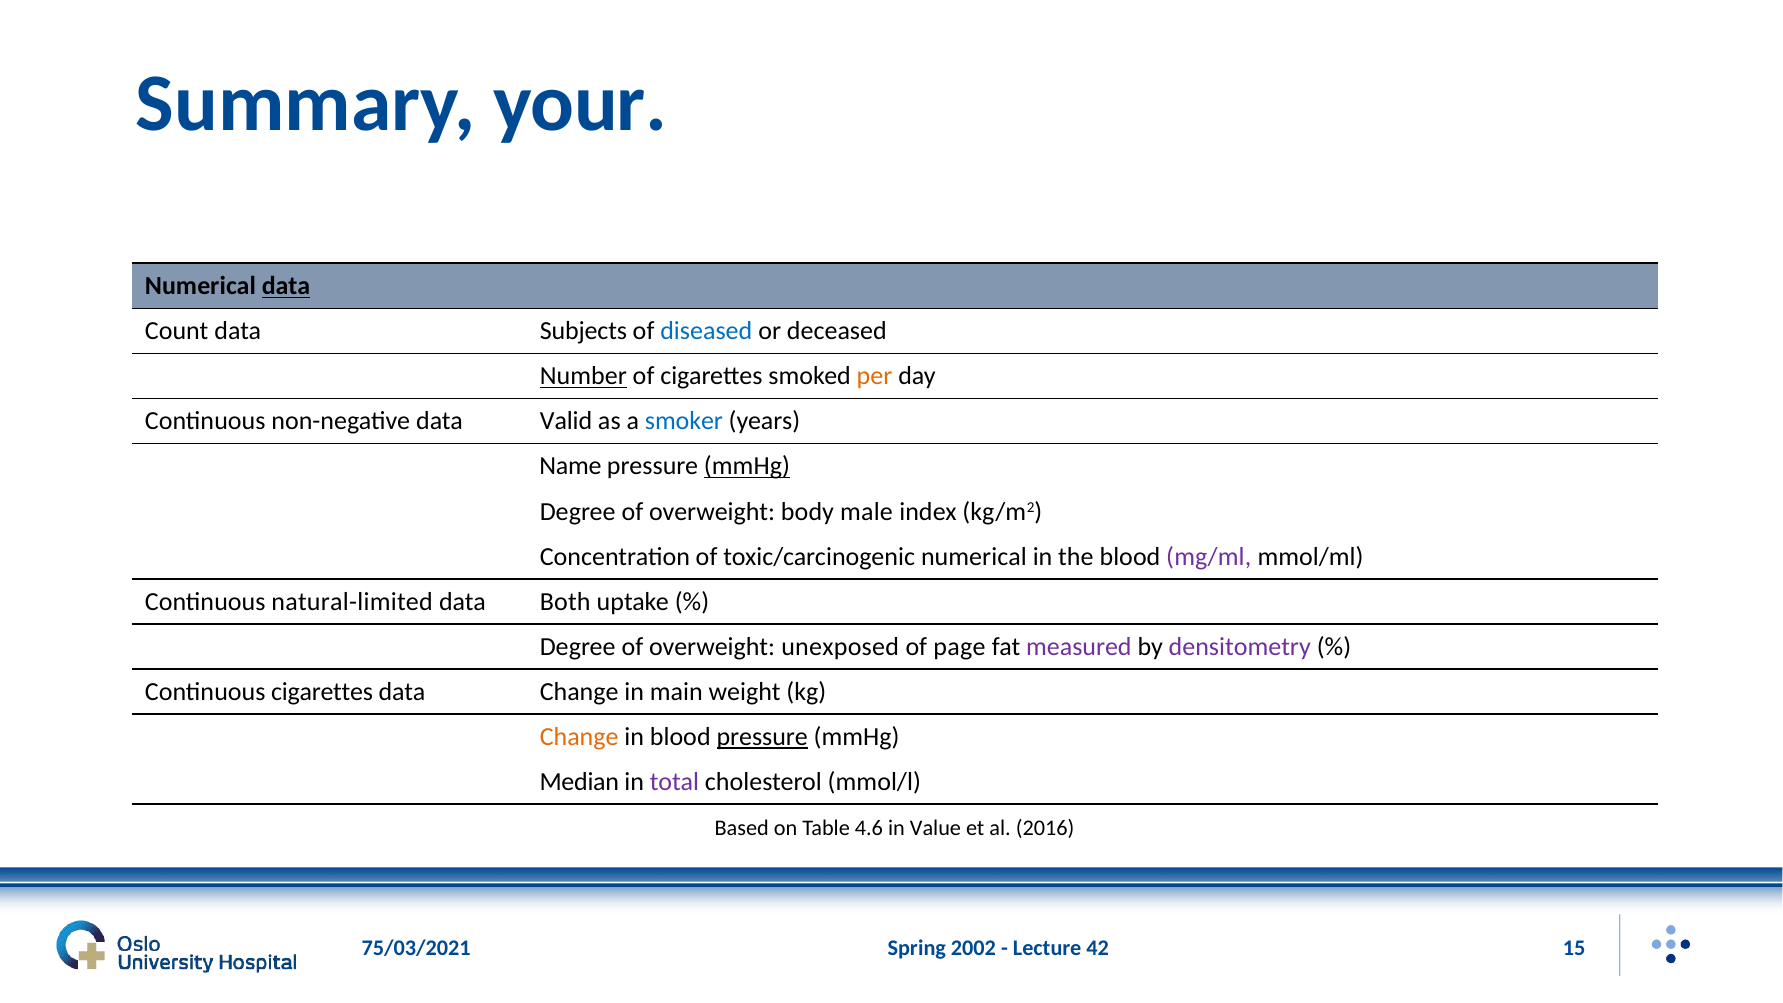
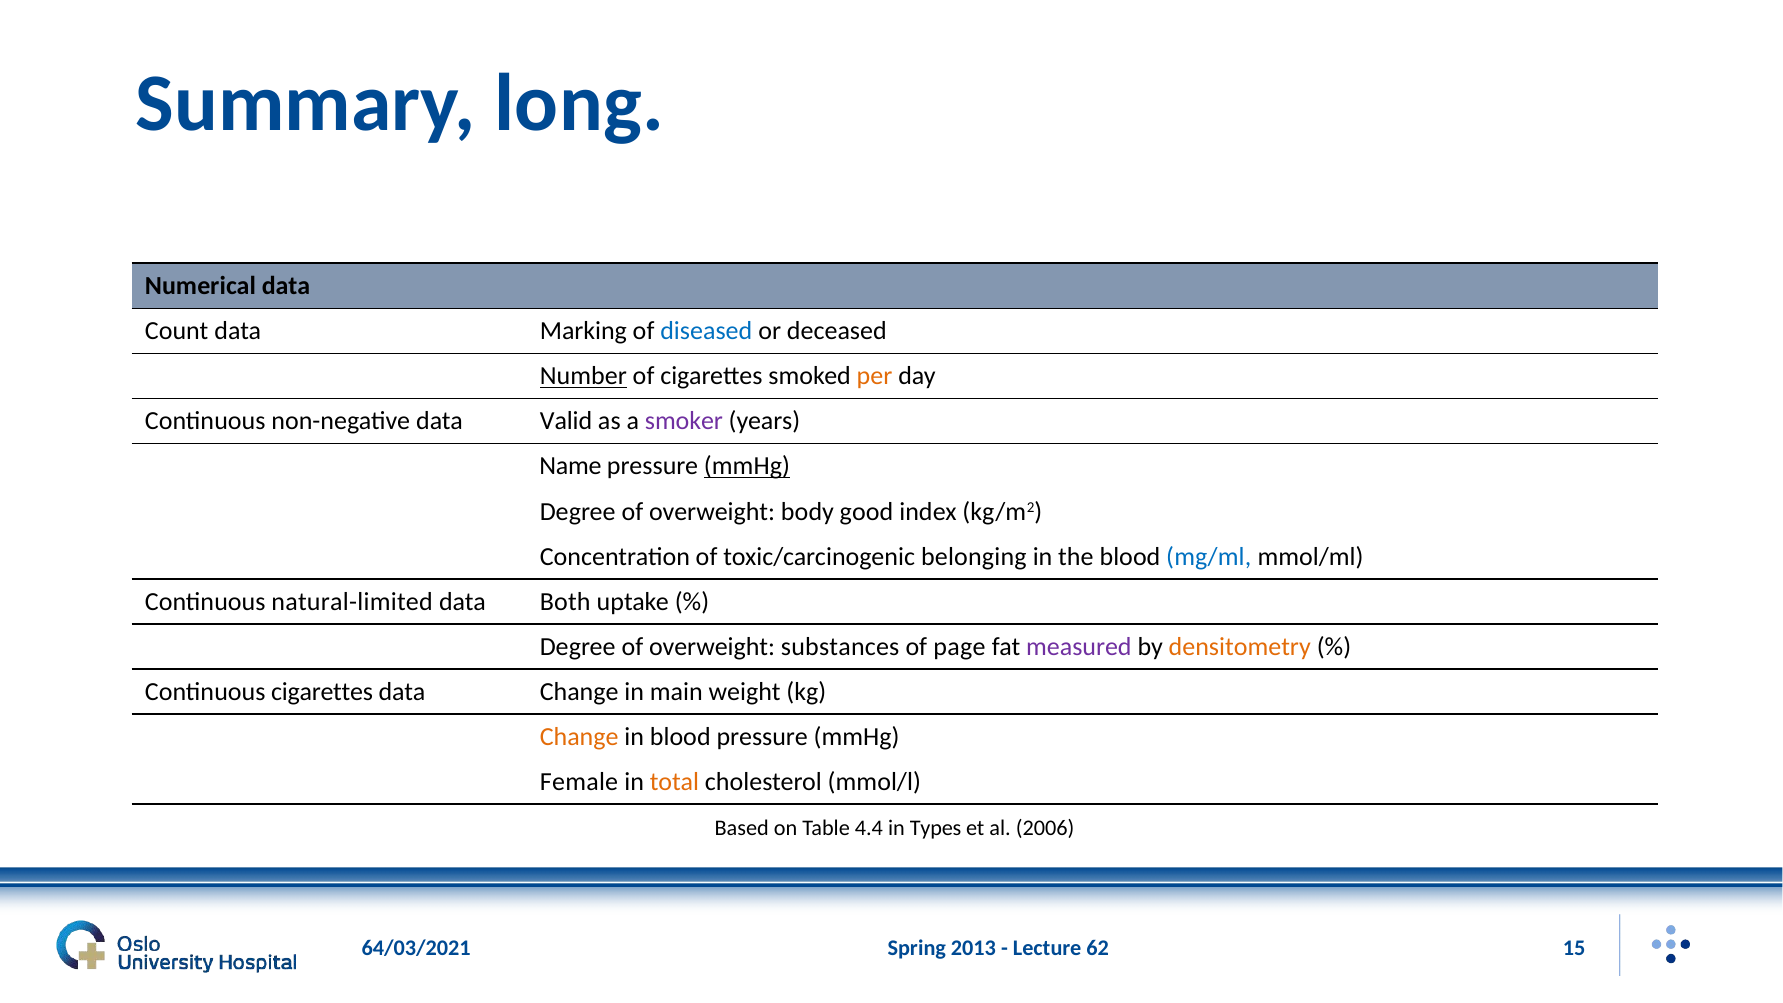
your: your -> long (579, 104)
data underline: present -> none (286, 286)
Subjects: Subjects -> Marking (583, 331)
smoker colour: blue -> purple (684, 421)
male: male -> good (867, 511)
toxic/carcinogenic numerical: numerical -> belonging (974, 556)
mg/ml colour: purple -> blue (1209, 556)
unexposed: unexposed -> substances (840, 647)
densitometry colour: purple -> orange (1240, 647)
pressure underline: present -> none (762, 737)
Median: Median -> Female (579, 782)
total colour: purple -> orange (674, 782)
4.6: 4.6 -> 4.4 (869, 828)
Value: Value -> Types (936, 828)
2016: 2016 -> 2006 (1045, 828)
2002: 2002 -> 2013 (973, 948)
42: 42 -> 62 (1098, 948)
75/03/2021: 75/03/2021 -> 64/03/2021 (416, 948)
